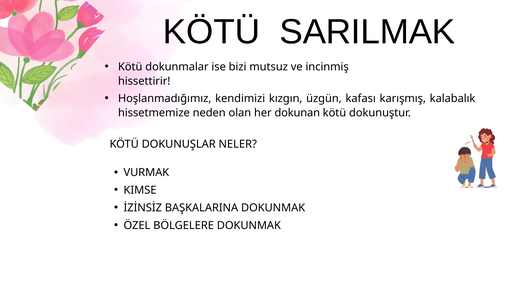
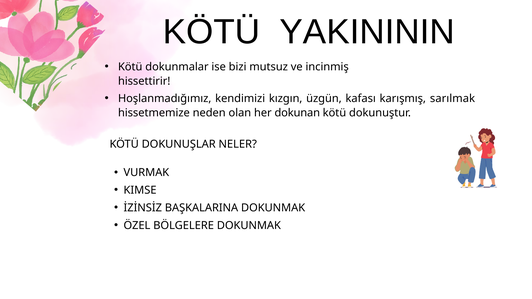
SARILMAK: SARILMAK -> YAKINININ (367, 32)
kalabalık: kalabalık -> sarılmak (452, 99)
